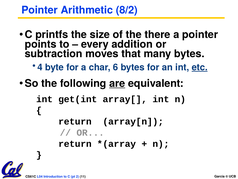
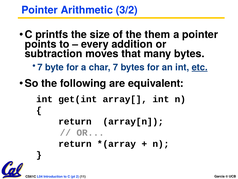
8/2: 8/2 -> 3/2 (127, 10)
there: there -> them (157, 35)
4: 4 -> 7 (40, 67)
char 6: 6 -> 7 (116, 67)
are underline: present -> none (117, 83)
